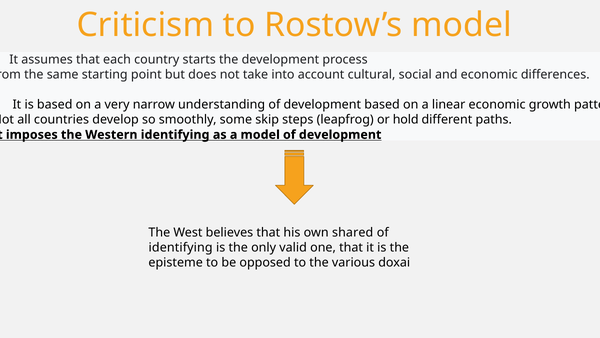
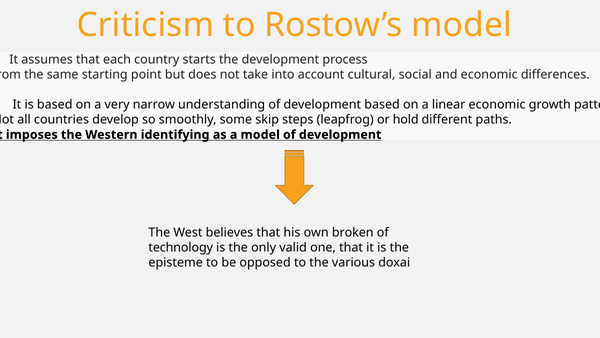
shared: shared -> broken (353, 232)
identifying: identifying -> technology (181, 247)
